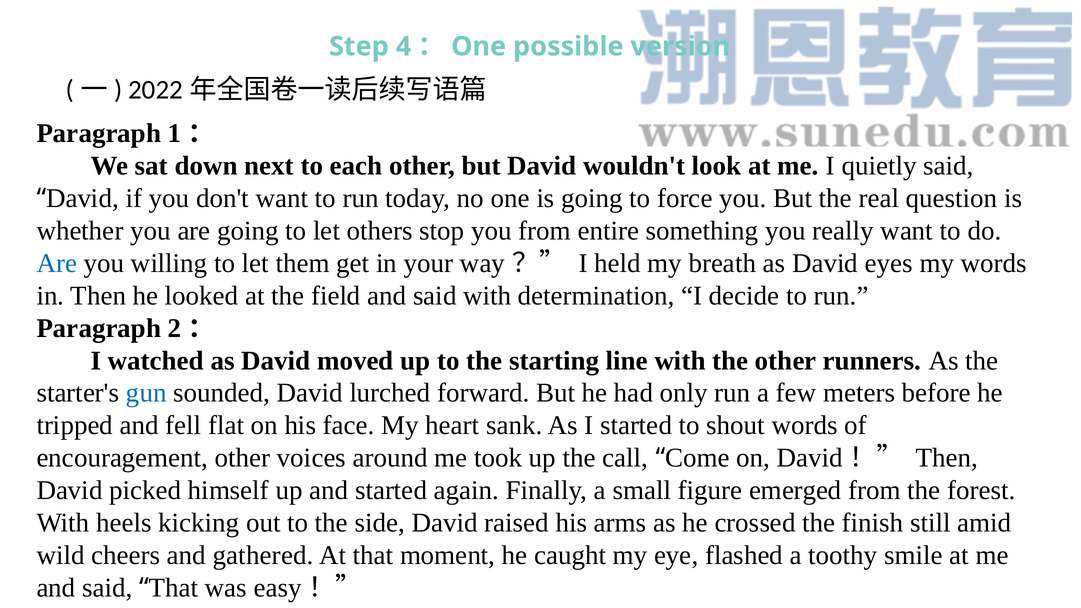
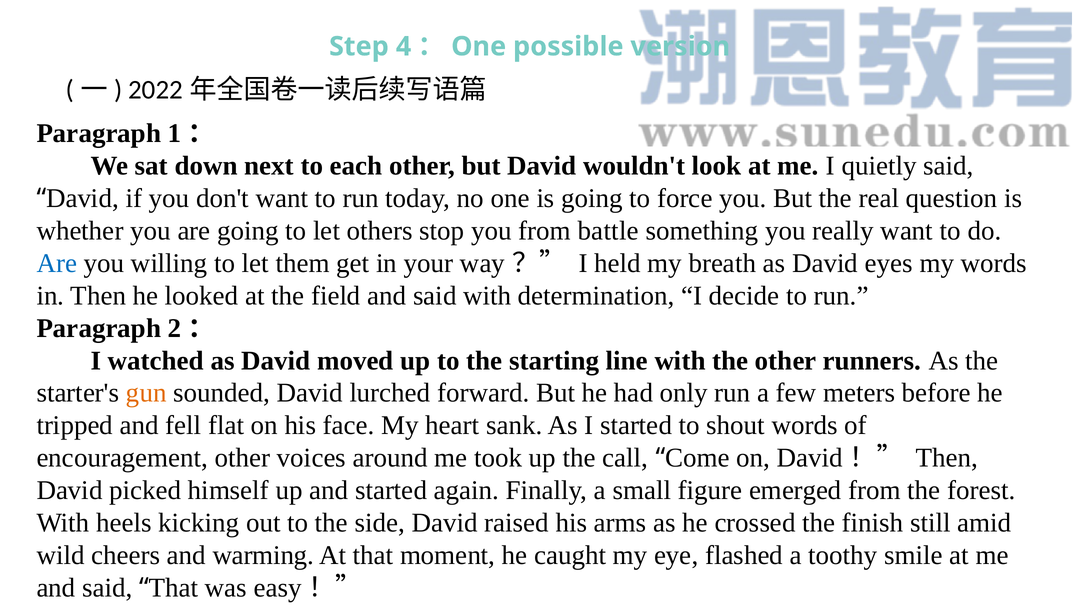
entire: entire -> battle (608, 231)
gun colour: blue -> orange (146, 393)
gathered: gathered -> warming (263, 555)
